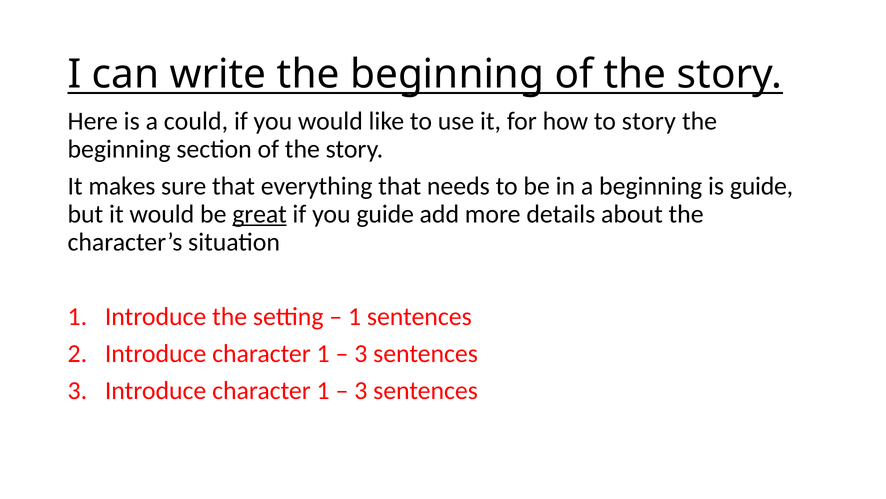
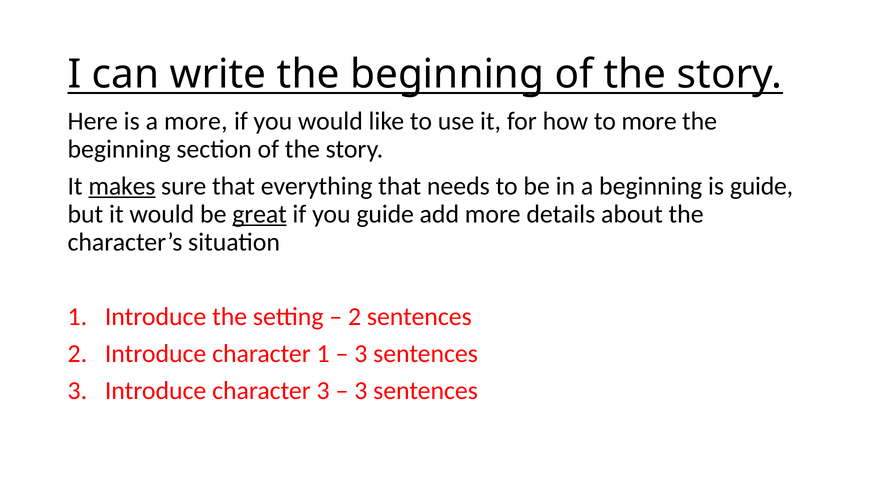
a could: could -> more (196, 121)
to story: story -> more (649, 121)
makes underline: none -> present (122, 186)
1: 1 -> 2 (355, 316)
3 Introduce character 1: 1 -> 3 (323, 390)
